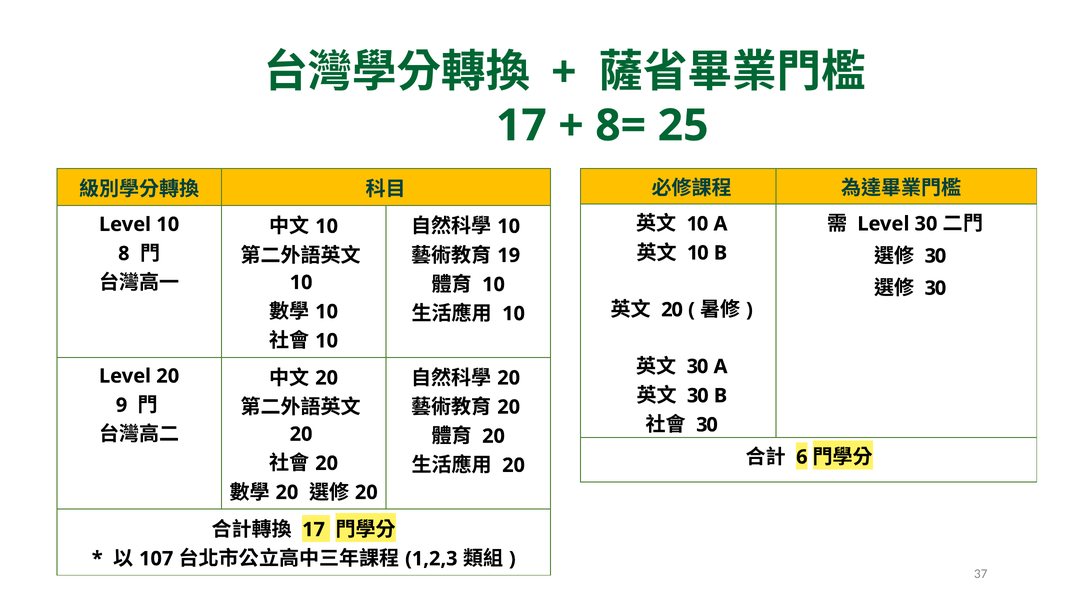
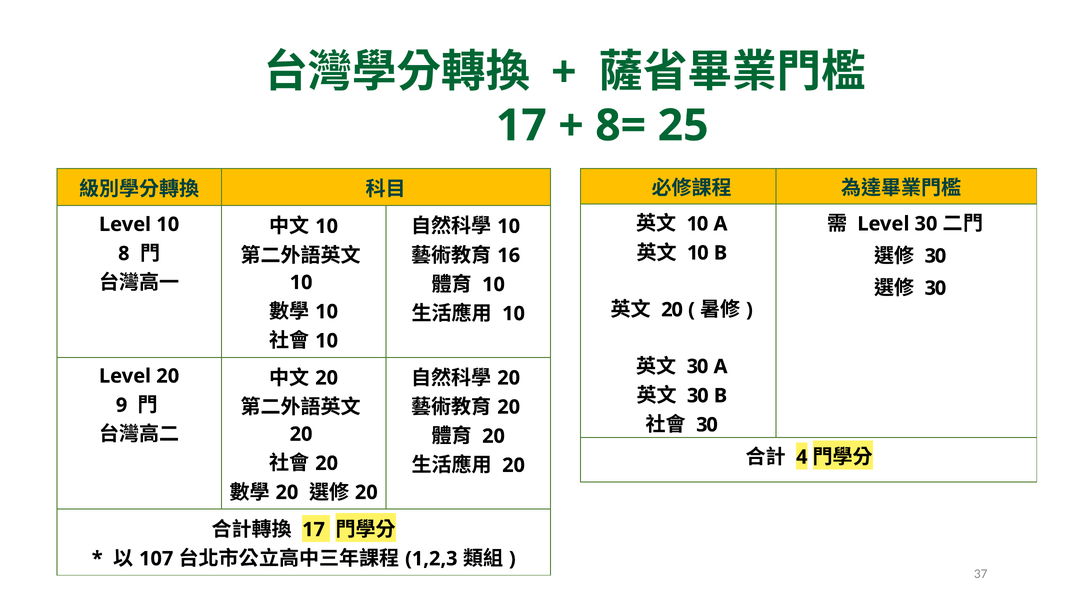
19: 19 -> 16 (509, 256)
6: 6 -> 4 (802, 457)
